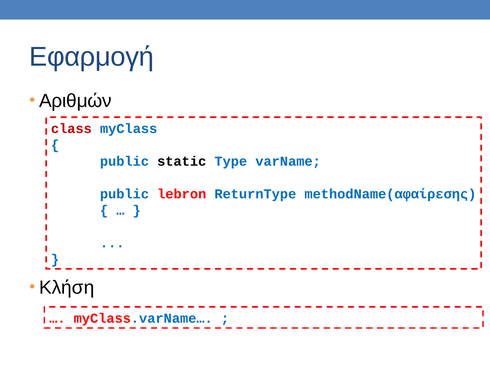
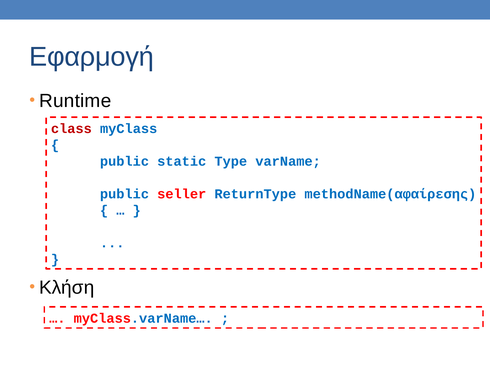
Αριθμών: Αριθμών -> Runtime (75, 101)
static colour: black -> blue (182, 162)
lebron: lebron -> seller (182, 194)
